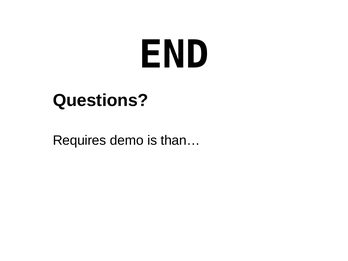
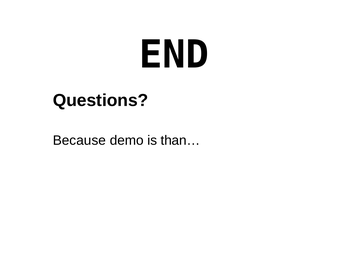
Requires: Requires -> Because (79, 140)
